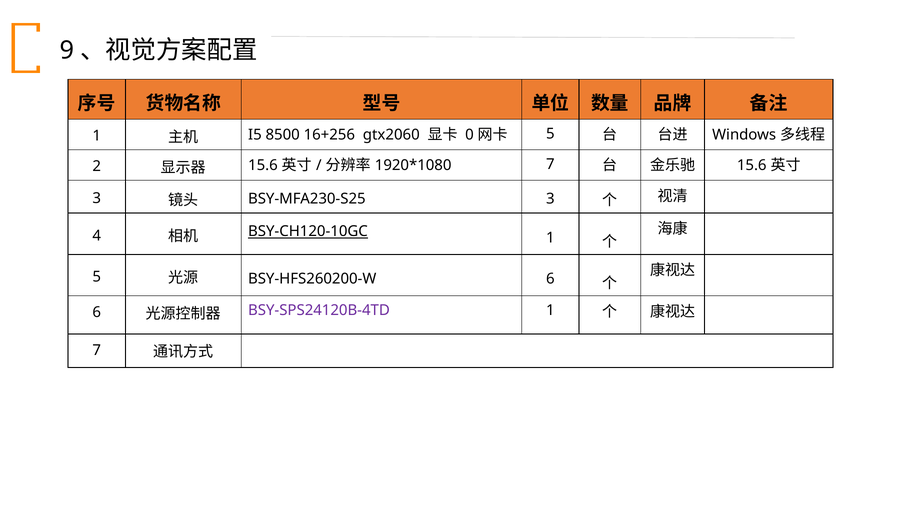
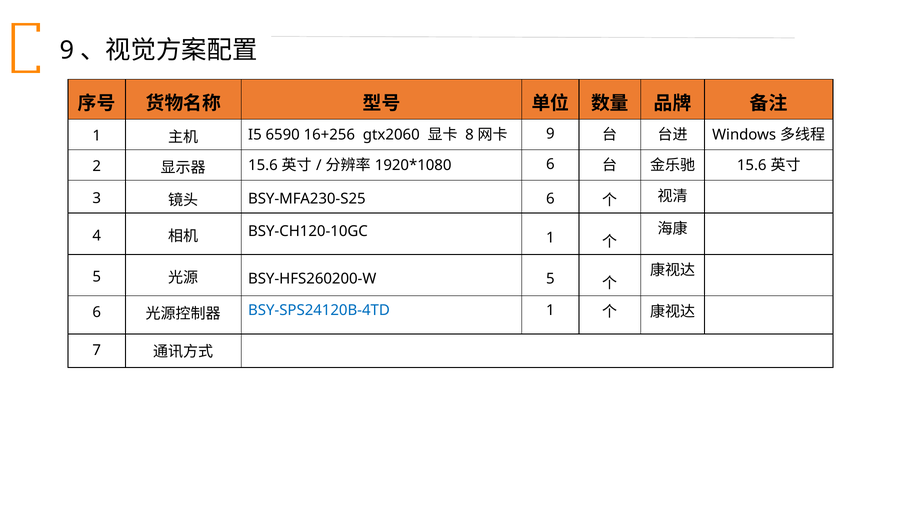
8500: 8500 -> 6590 (283, 135)
0: 0 -> 8 (469, 135)
5: 5 -> 9 (550, 134)
7: 7 -> 6 (550, 164)
BSY-MFA230-S25 3: 3 -> 6 (550, 199)
BSY-CH120-10GC underline: present -> none (308, 231)
BSY-HFS260200-W 6: 6 -> 5 (550, 279)
BSY-SPS24120B-4TD colour: purple -> blue (319, 310)
